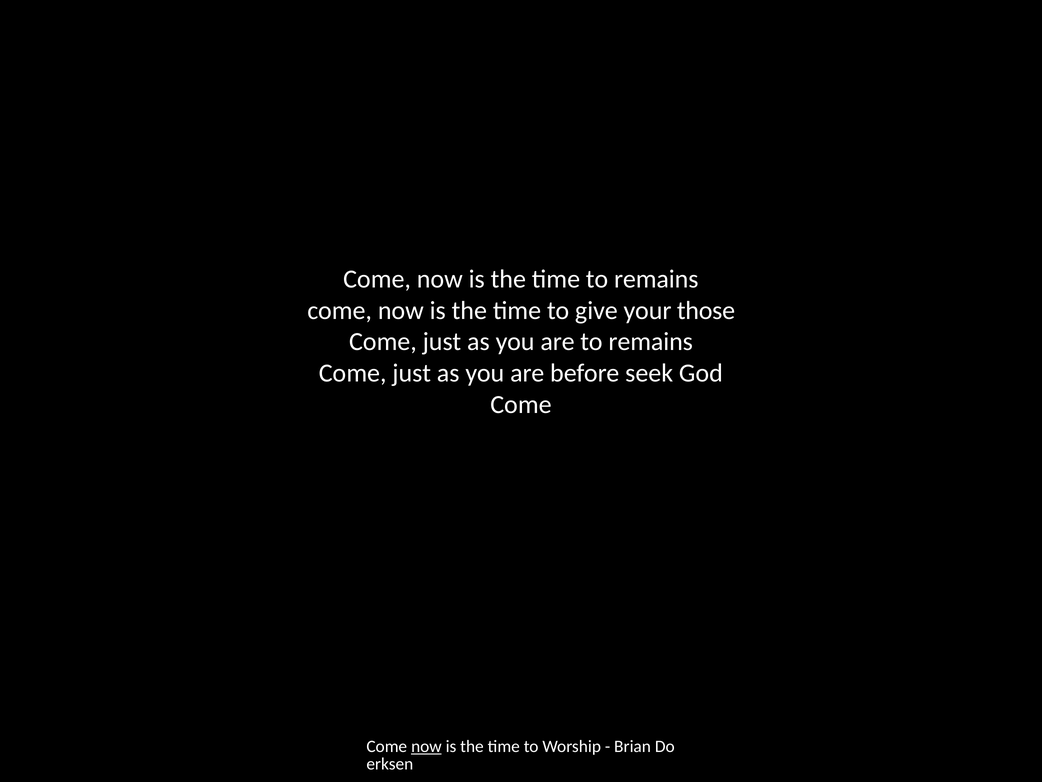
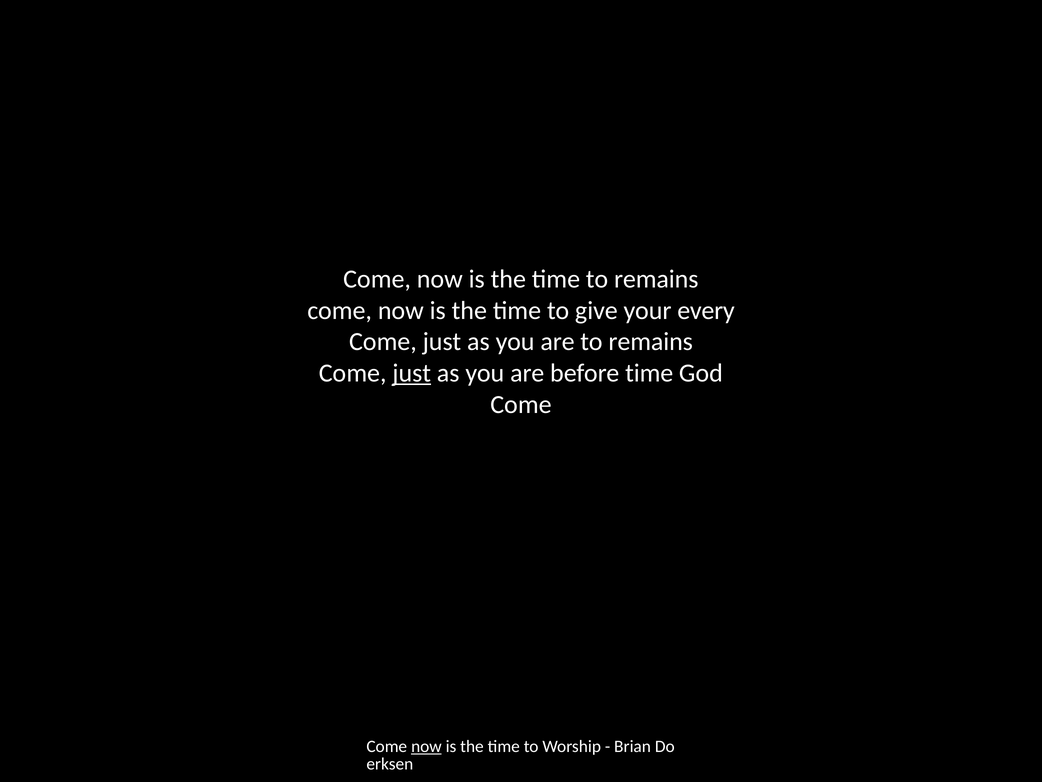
those: those -> every (706, 310)
just underline: none -> present (412, 373)
before seek: seek -> time (649, 373)
